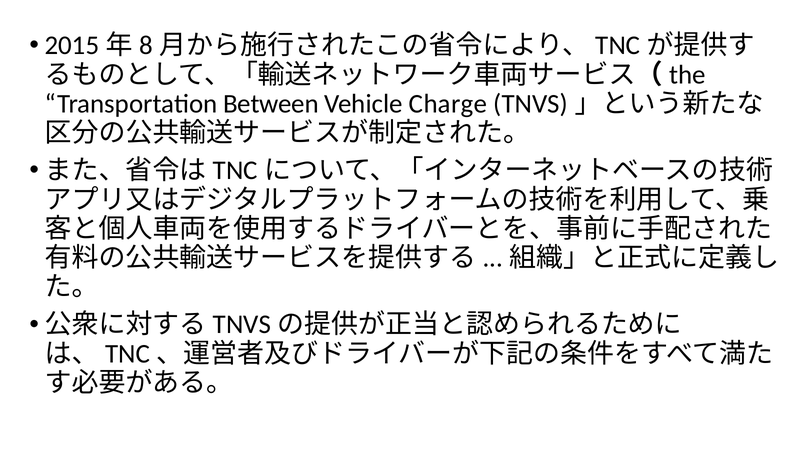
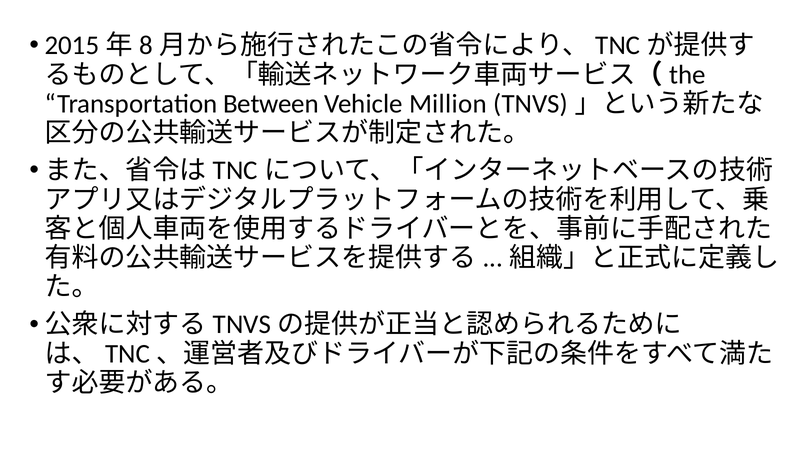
Charge: Charge -> Million (448, 104)
